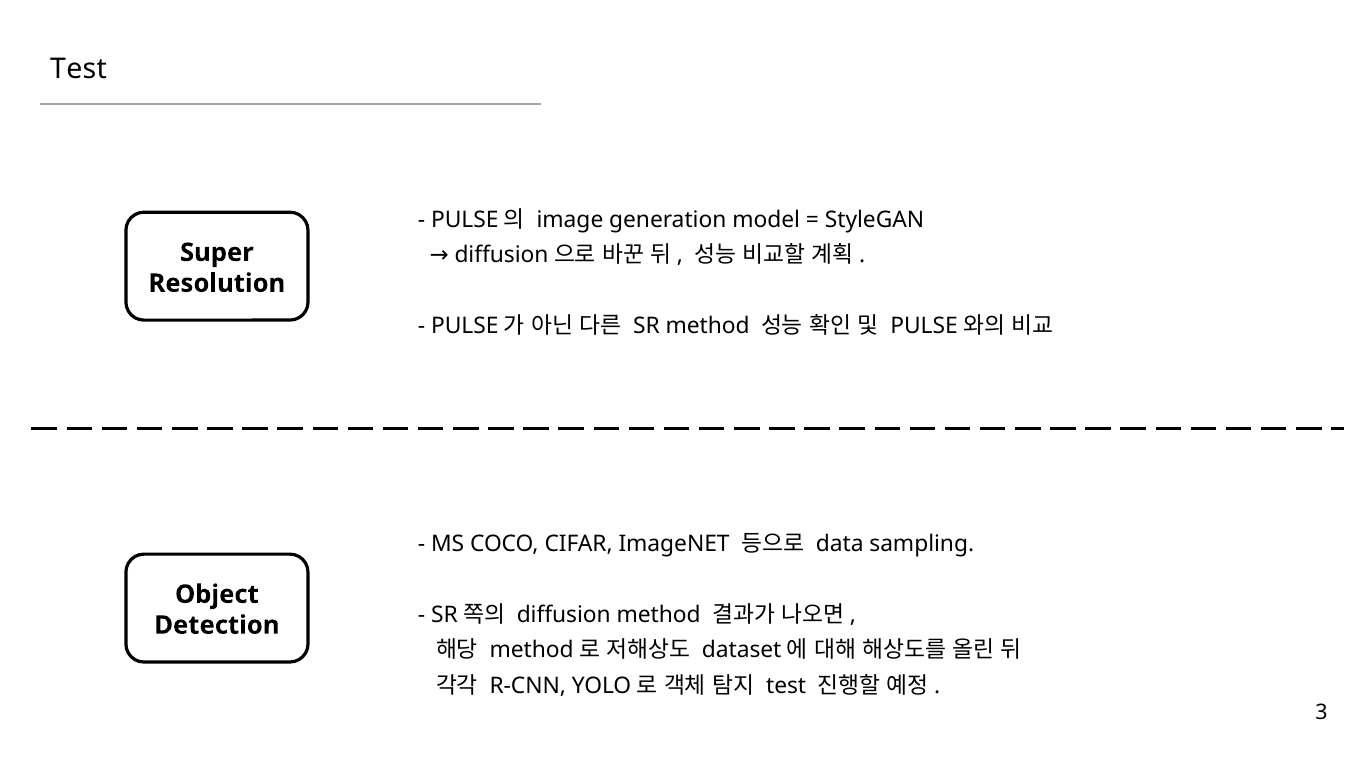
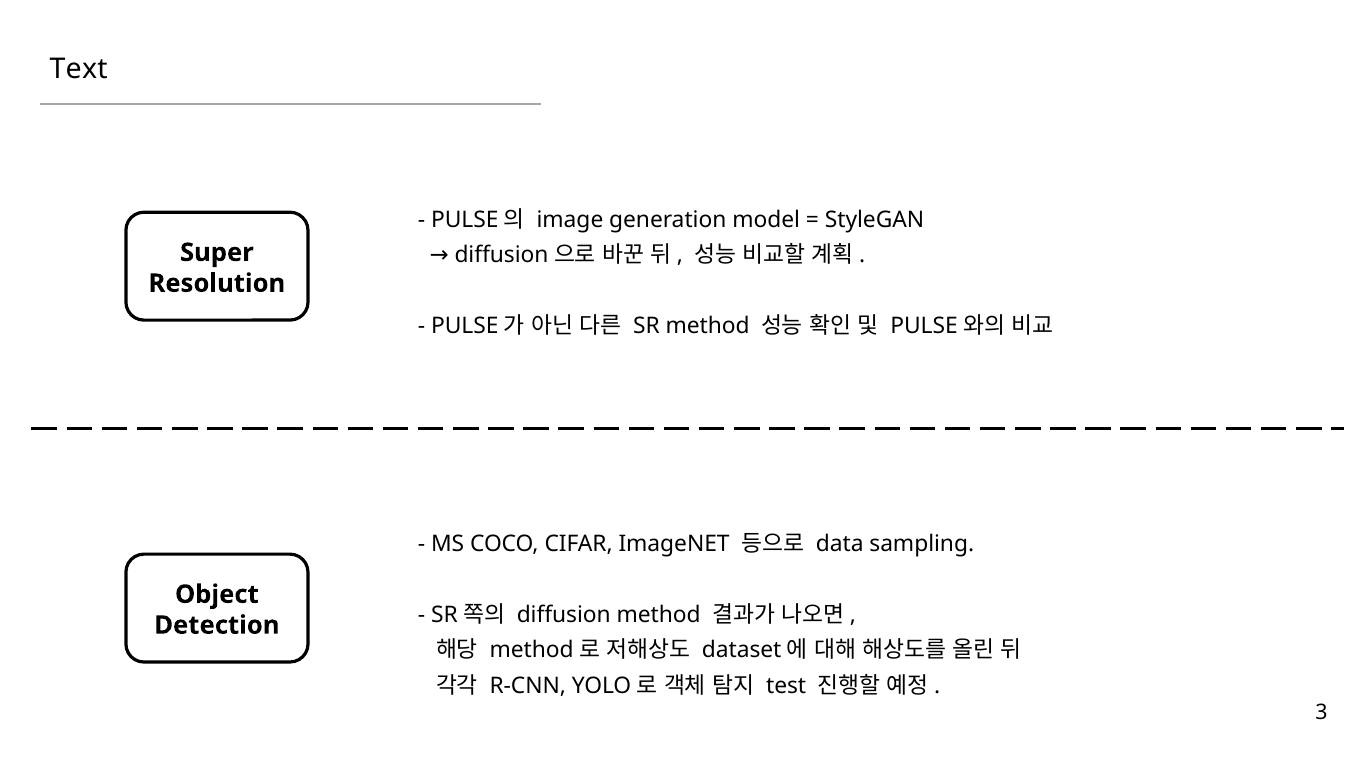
Test: Test -> Text (79, 69)
